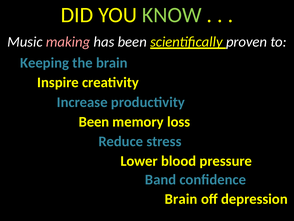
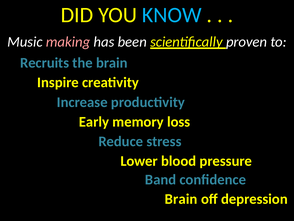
KNOW colour: light green -> light blue (172, 15)
Keeping: Keeping -> Recruits (45, 63)
Been: Been -> Early (94, 122)
